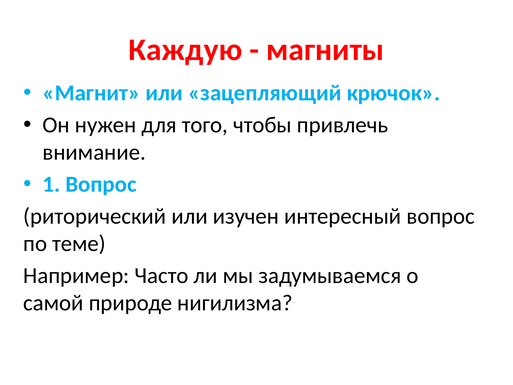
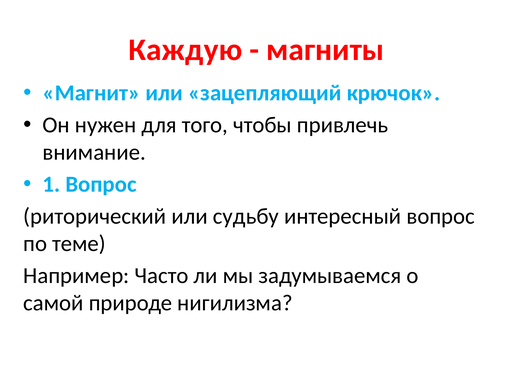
изучен: изучен -> судьбу (246, 216)
